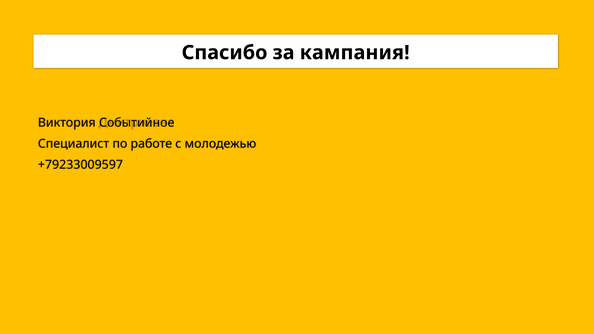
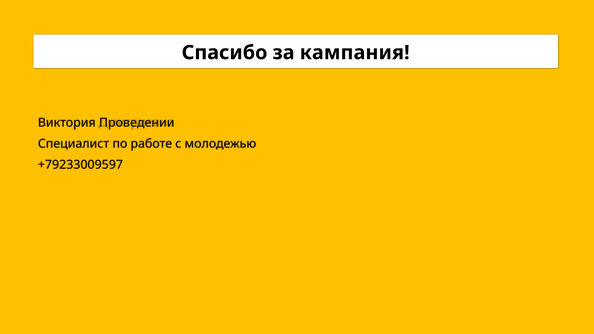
Событийное: Событийное -> Проведении (137, 123)
